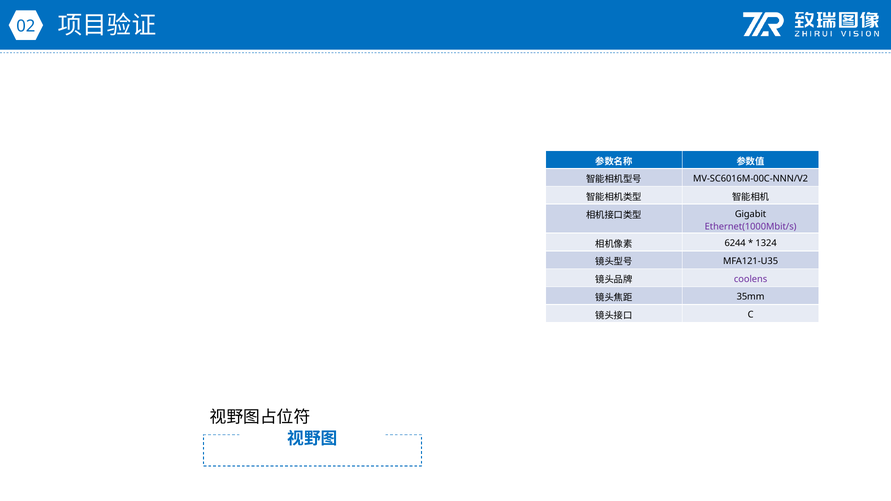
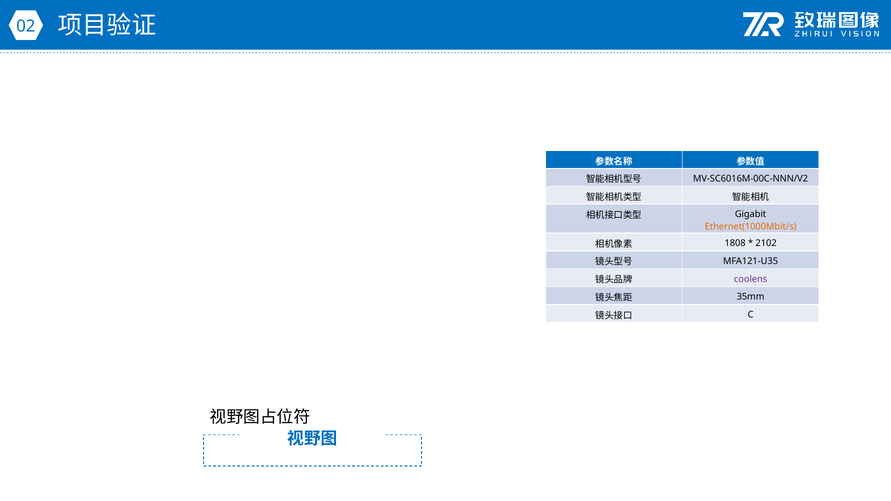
Ethernet(1000Mbit/s colour: purple -> orange (751, 227)
6244: 6244 -> 1808 (735, 243)
1324: 1324 -> 2102 (766, 243)
